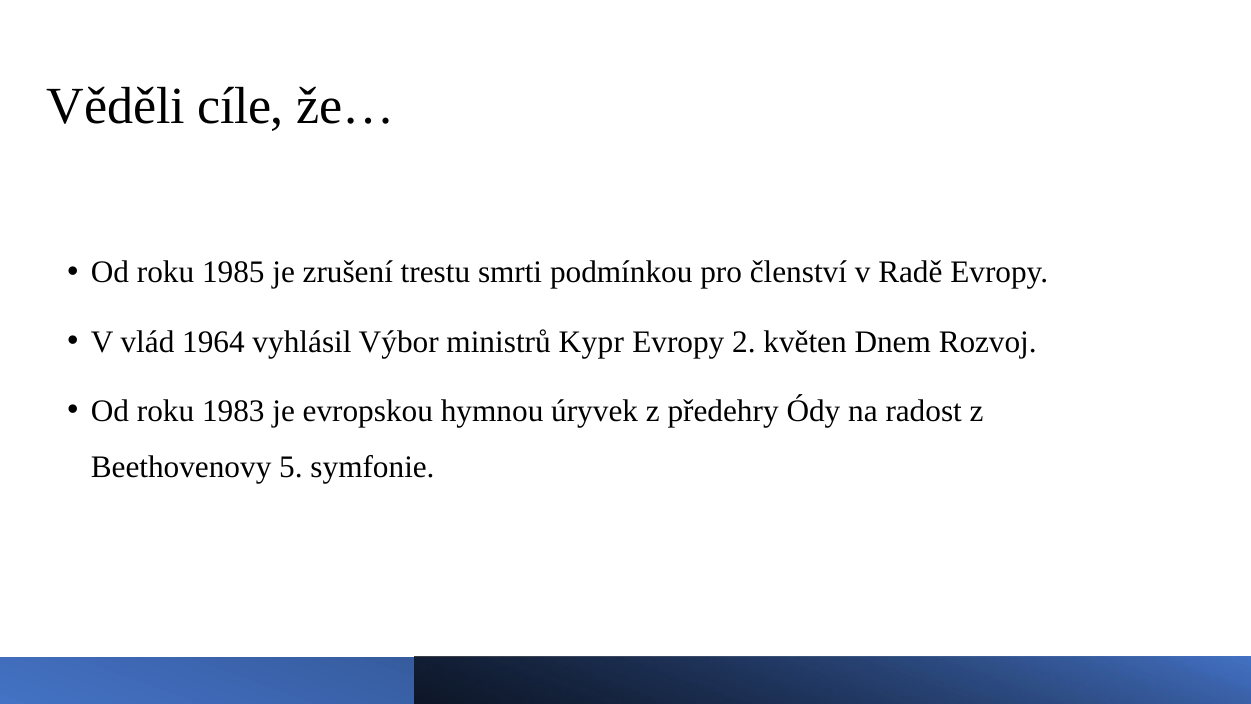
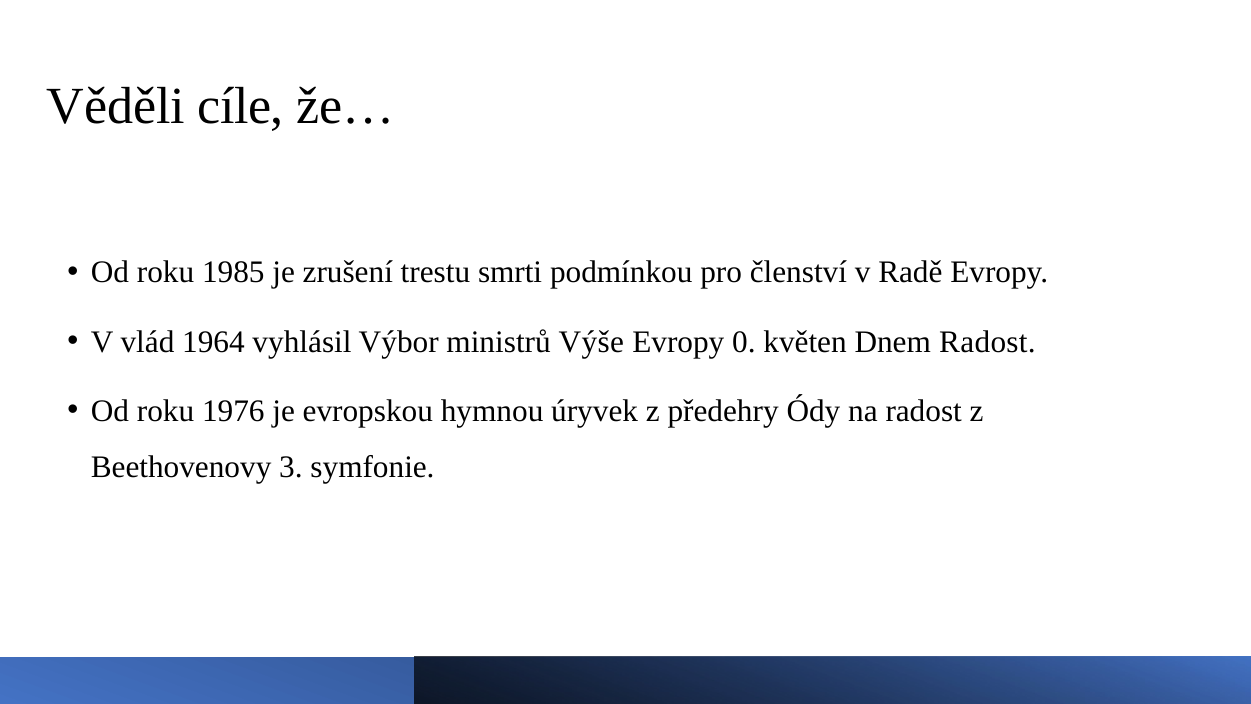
Kypr: Kypr -> Výše (591, 342)
2: 2 -> 0 (744, 342)
Dnem Rozvoj: Rozvoj -> Radost (988, 342)
1983: 1983 -> 1976 (233, 411)
5: 5 -> 3 (291, 467)
